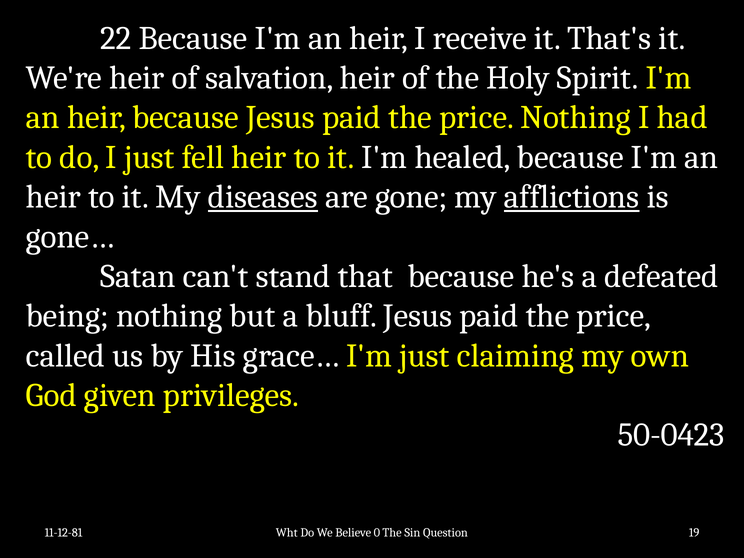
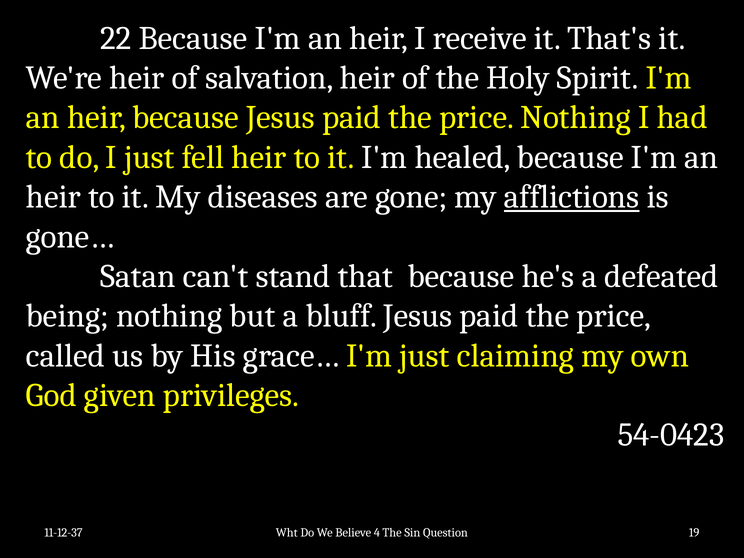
diseases underline: present -> none (263, 197)
50-0423: 50-0423 -> 54-0423 (671, 435)
11-12-81: 11-12-81 -> 11-12-37 (64, 533)
0: 0 -> 4 (377, 533)
